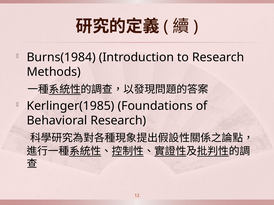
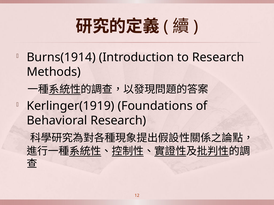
Burns(1984: Burns(1984 -> Burns(1914 (61, 57)
Kerlinger(1985: Kerlinger(1985 -> Kerlinger(1919 (71, 106)
